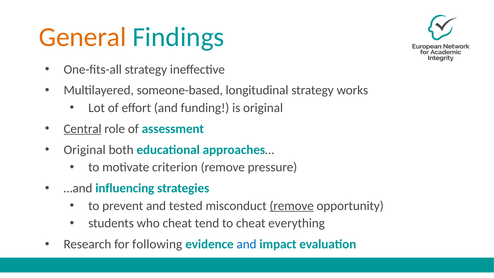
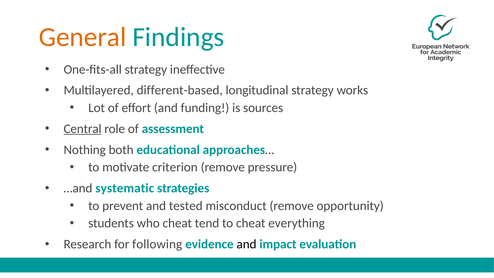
someone-based: someone-based -> different-based (180, 90)
is original: original -> sources (263, 108)
Original: Original -> Nothing (85, 150)
influencing: influencing -> systematic (125, 188)
remove underline: present -> none (292, 206)
and colour: blue -> black (247, 244)
